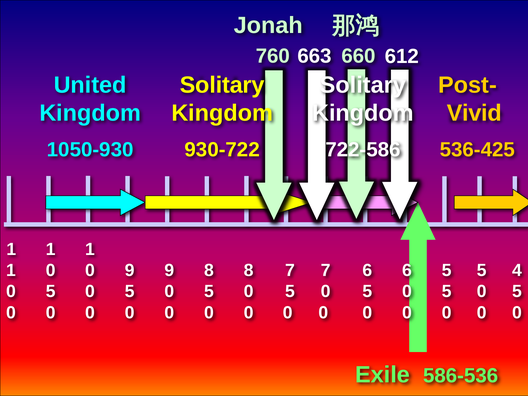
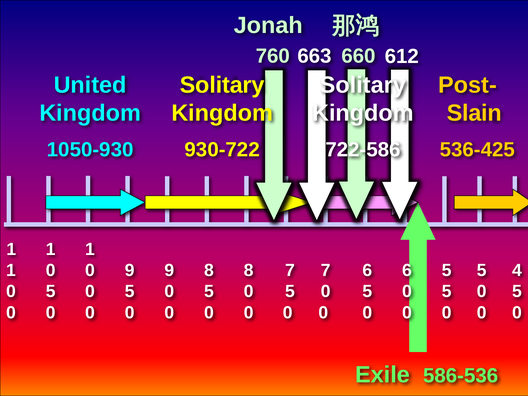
Vivid: Vivid -> Slain (474, 113)
